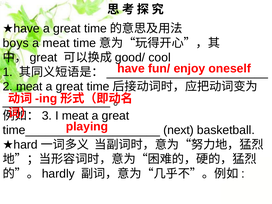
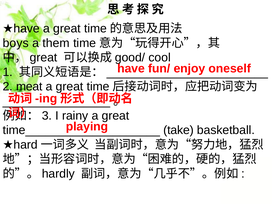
a meat: meat -> them (56, 43)
I meat: meat -> rainy (75, 116)
next: next -> take (179, 130)
